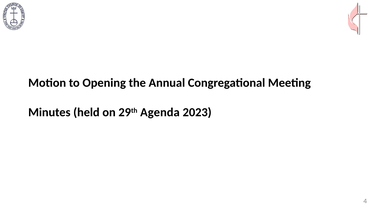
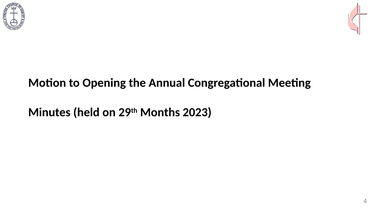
Agenda: Agenda -> Months (160, 112)
